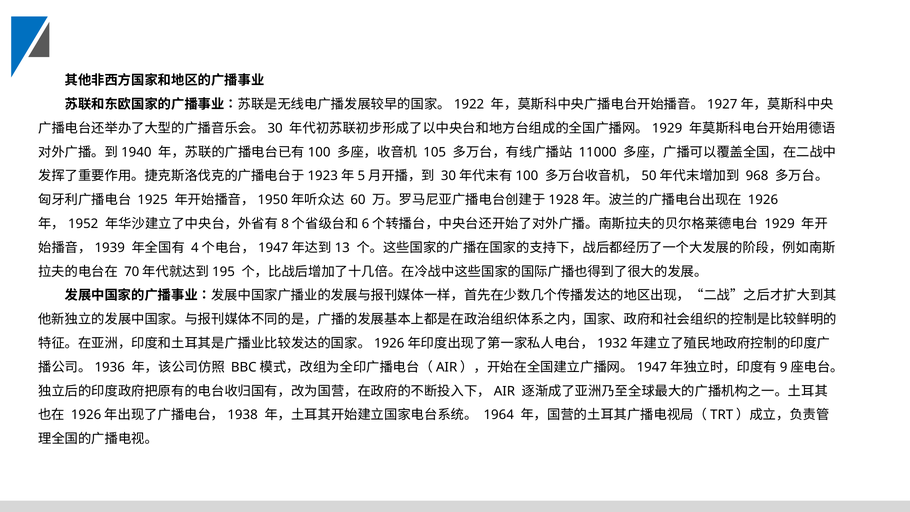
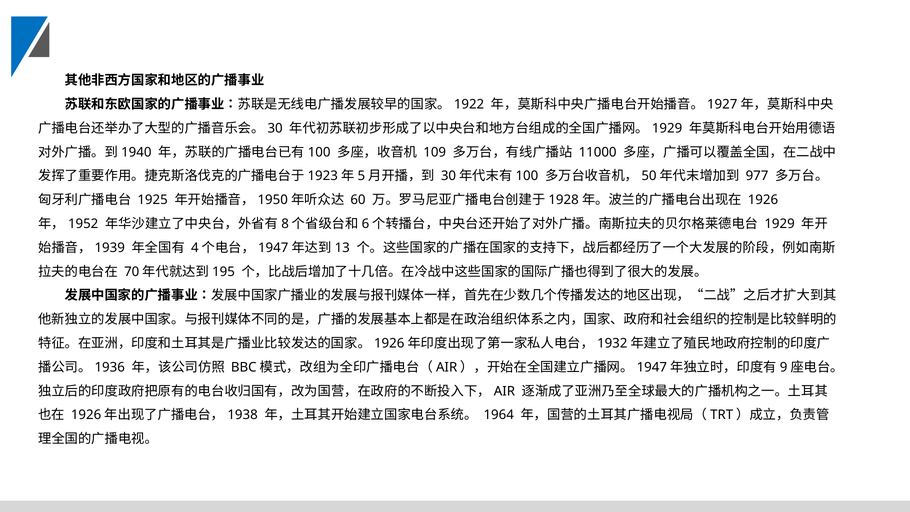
105: 105 -> 109 (435, 152)
968: 968 -> 977 (757, 176)
